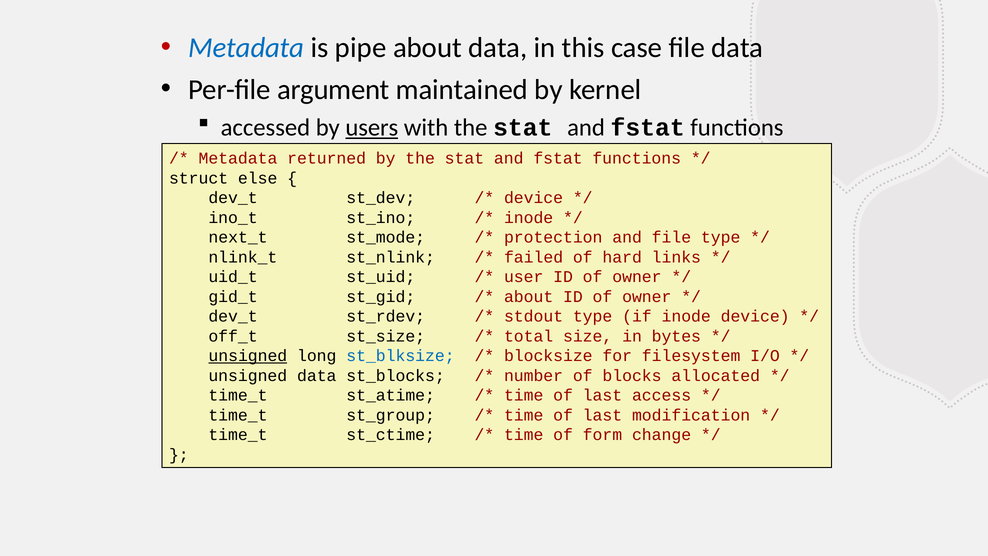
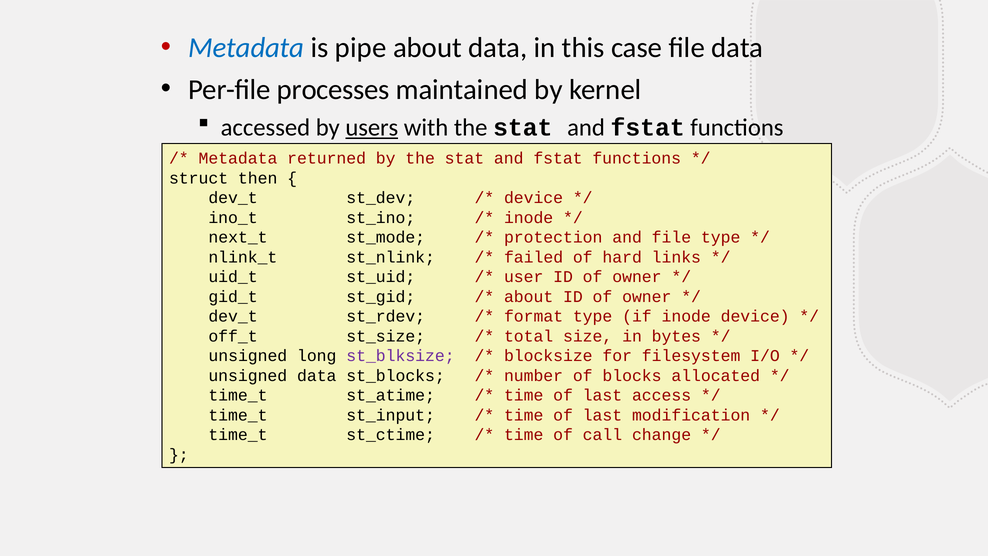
argument: argument -> processes (333, 89)
else: else -> then (258, 178)
stdout: stdout -> format (534, 316)
unsigned underline: present -> none (248, 356)
st_blksize colour: blue -> purple (400, 356)
st_group: st_group -> st_input (391, 415)
form: form -> call (602, 435)
